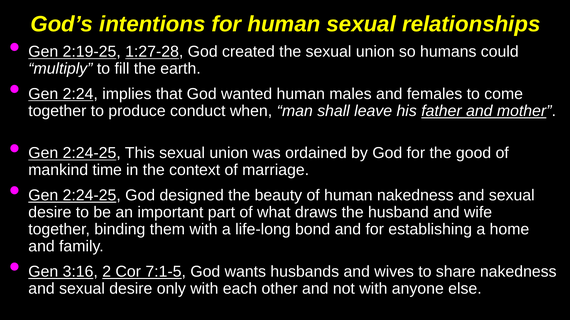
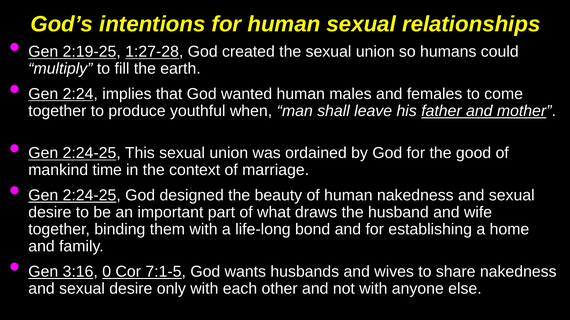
conduct: conduct -> youthful (198, 111)
2: 2 -> 0 (107, 272)
